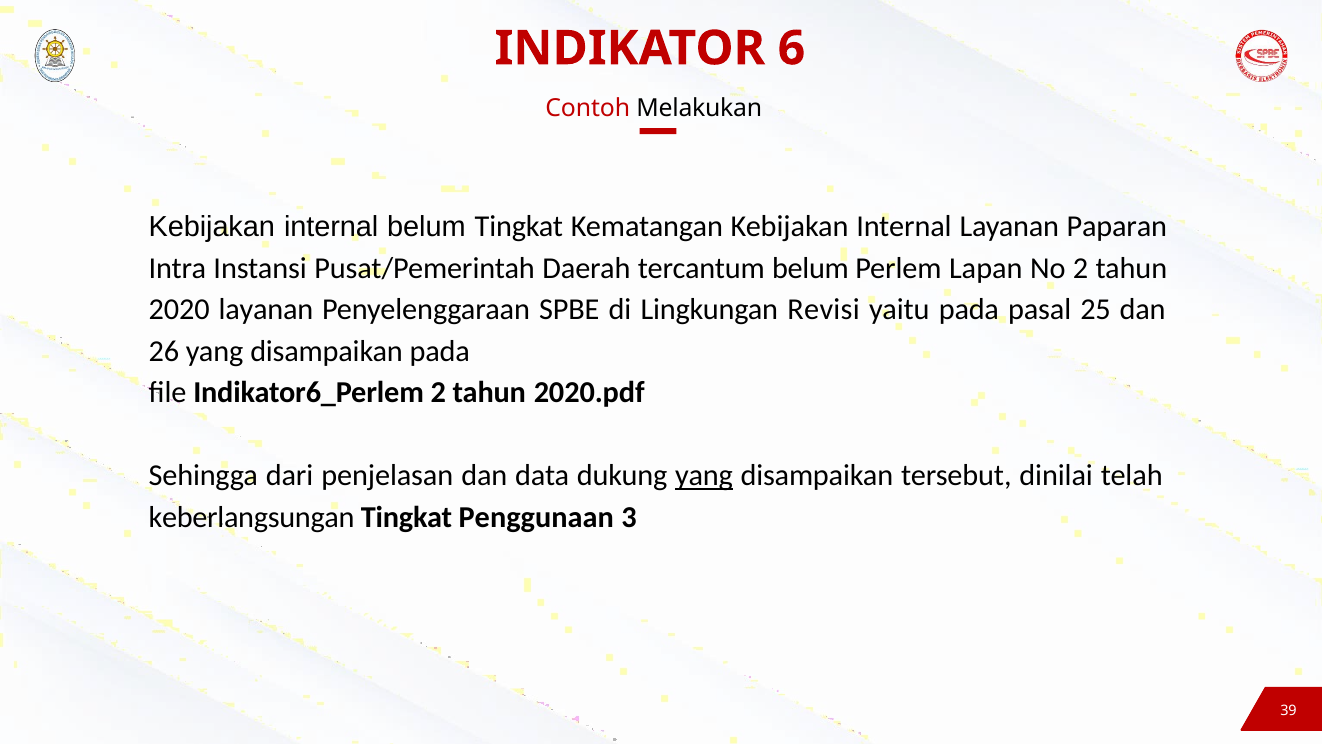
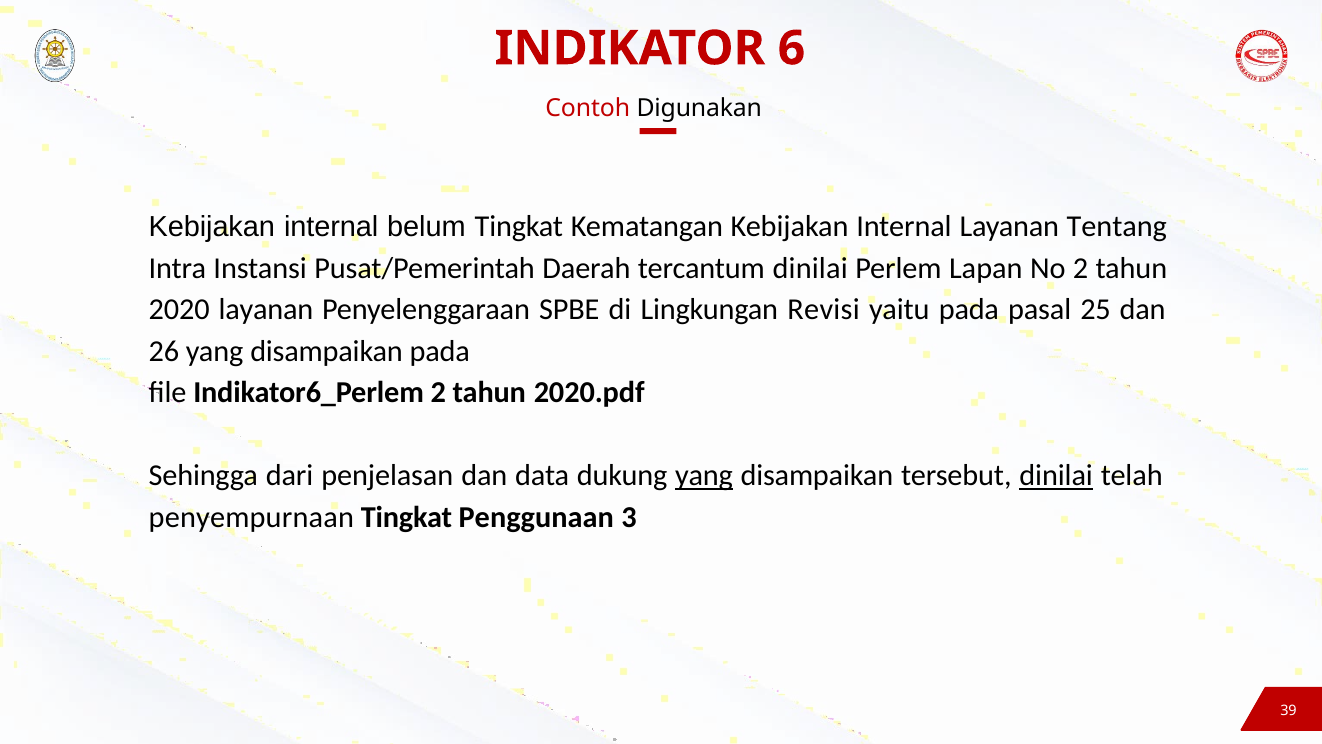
Melakukan: Melakukan -> Digunakan (699, 108)
Paparan: Paparan -> Tentang (1117, 227)
tercantum belum: belum -> dinilai (810, 268)
dinilai underline: none -> present (1056, 475)
keberlangsungan: keberlangsungan -> penyempurnaan (251, 517)
